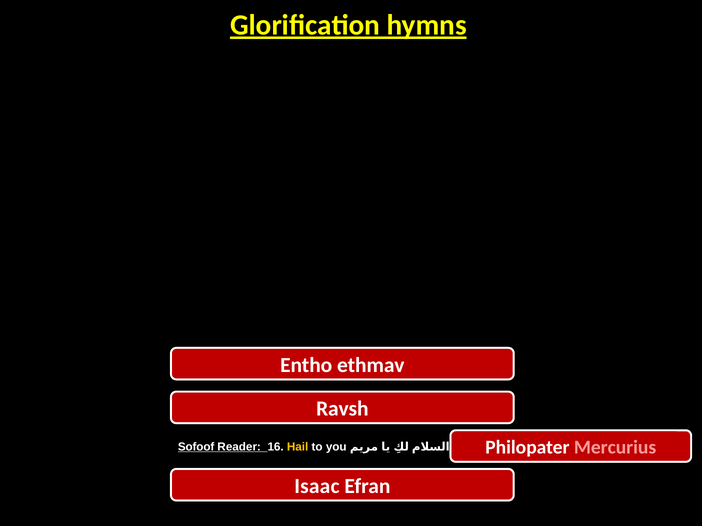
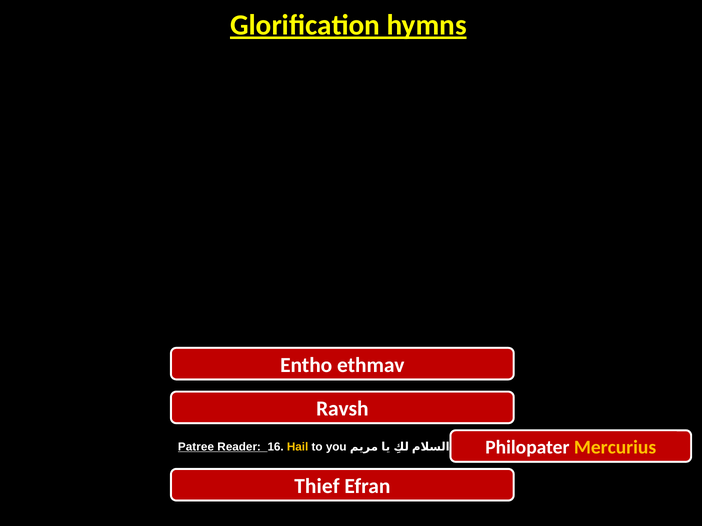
Sofoof: Sofoof -> Patree (196, 447)
Mercurius colour: pink -> yellow (615, 448)
Isaac: Isaac -> Thief (317, 487)
